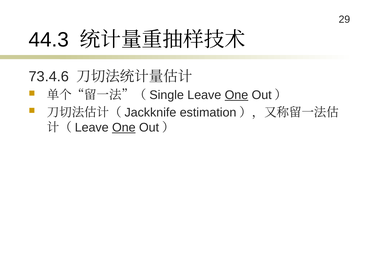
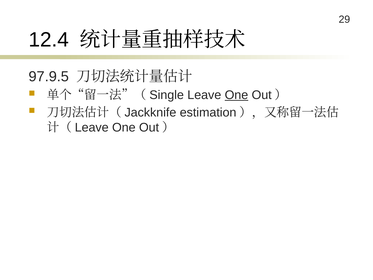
44.3: 44.3 -> 12.4 (49, 40)
73.4.6: 73.4.6 -> 97.9.5 (49, 77)
One underline: present -> none (124, 127)
